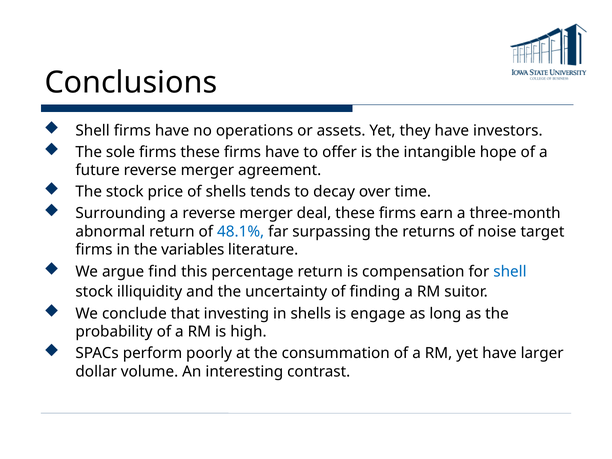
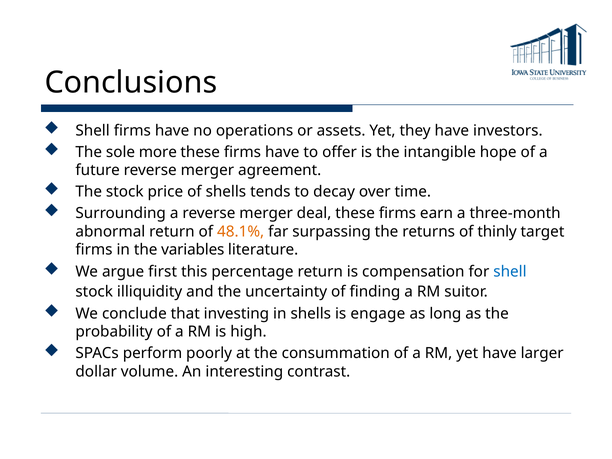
sole firms: firms -> more (158, 152)
48.1% colour: blue -> orange (241, 232)
noise: noise -> thinly (497, 232)
find: find -> first (163, 272)
